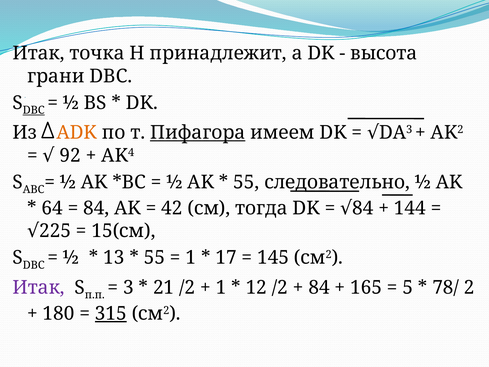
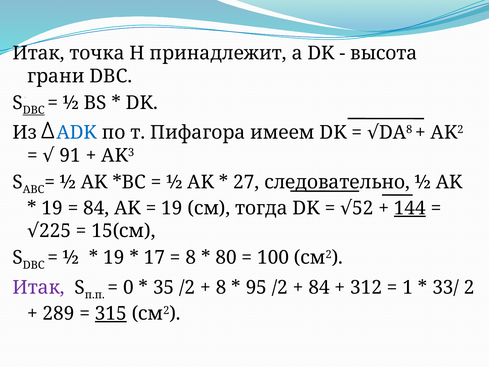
3: 3 -> 8 (409, 130)
ADK colour: orange -> blue (77, 133)
Пифагора underline: present -> none (198, 133)
4: 4 -> 3 (131, 152)
92: 92 -> 91 (70, 155)
55: 55 -> 27 (246, 182)
64: 64 -> 19 (52, 208)
42: 42 -> 19 (172, 208)
84: 84 -> 52 (363, 208)
144 underline: none -> present (410, 208)
13: 13 -> 19 (114, 258)
55: 55 -> 17 (154, 258)
1: 1 -> 8 (191, 258)
17: 17 -> 80 (226, 258)
145: 145 -> 100 (273, 258)
3: 3 -> 0 (128, 287)
21: 21 -> 35 (164, 287)
1: 1 -> 8 (221, 287)
12: 12 -> 95 (256, 287)
165: 165 -> 312 (366, 287)
5: 5 -> 1 (408, 287)
78/: 78/ -> 33/ (446, 287)
180: 180 -> 289 (59, 313)
